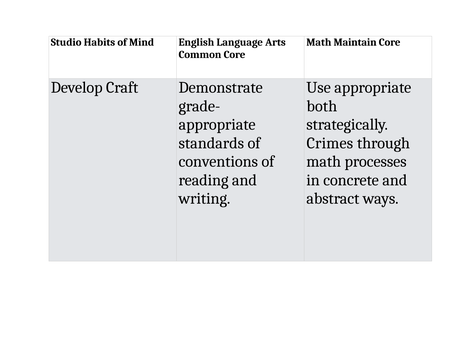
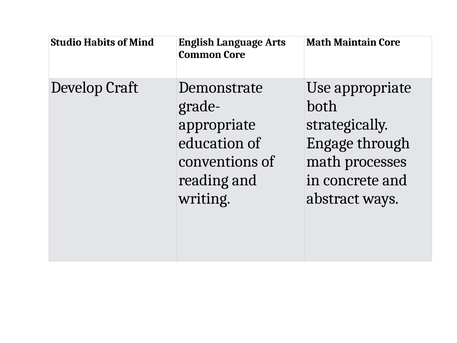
standards: standards -> education (211, 143)
Crimes: Crimes -> Engage (330, 143)
